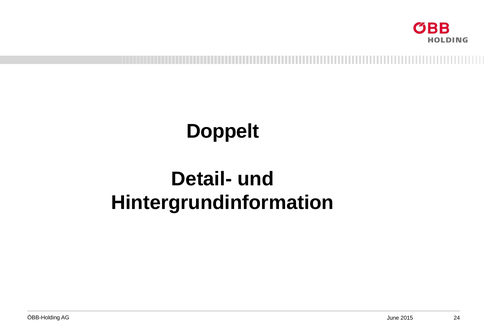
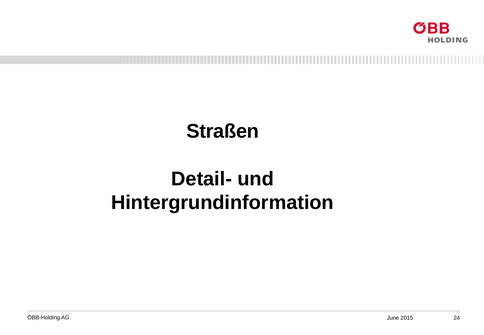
Doppelt: Doppelt -> Straßen (223, 131)
